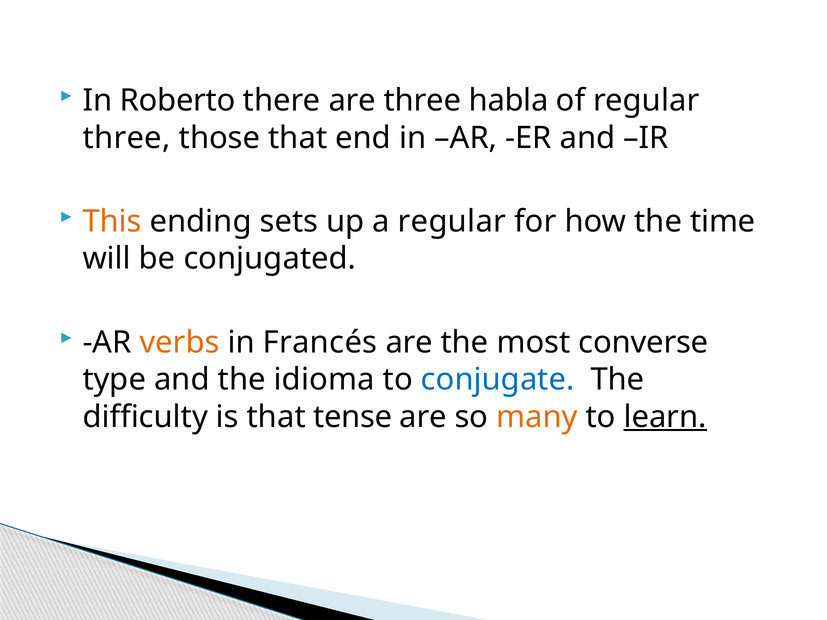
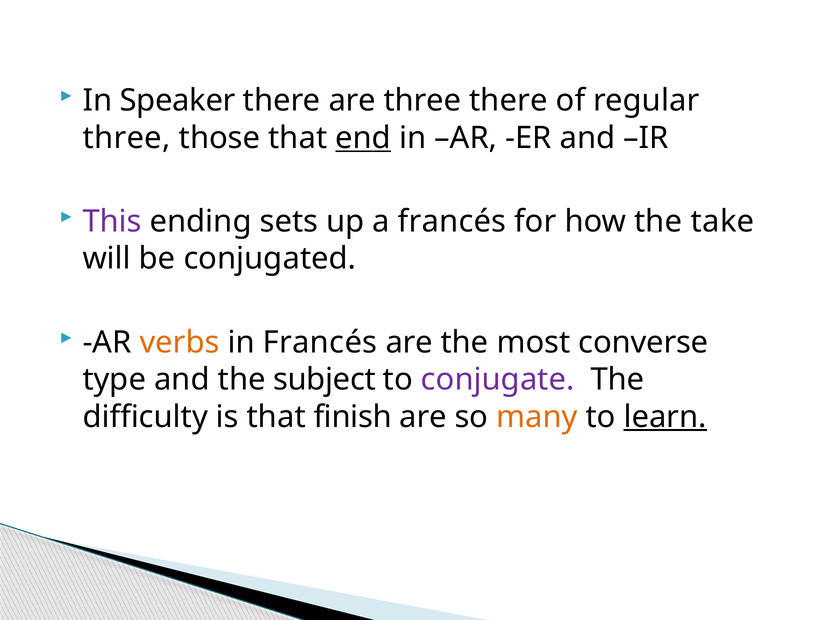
Roberto: Roberto -> Speaker (178, 101)
three habla: habla -> there (508, 101)
end underline: none -> present (363, 138)
This colour: orange -> purple (112, 222)
a regular: regular -> francés (452, 222)
time: time -> take (723, 222)
idioma: idioma -> subject (324, 380)
conjugate colour: blue -> purple (498, 380)
tense: tense -> finish (353, 417)
